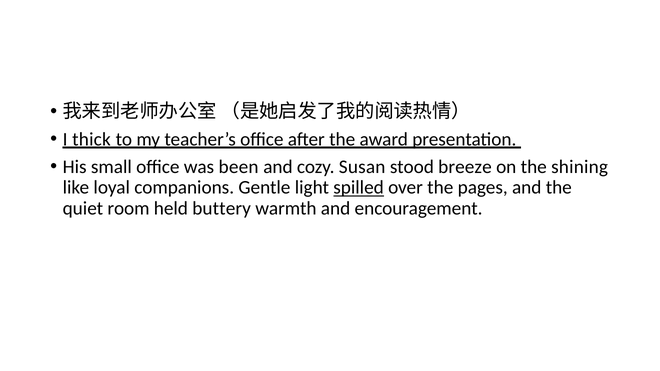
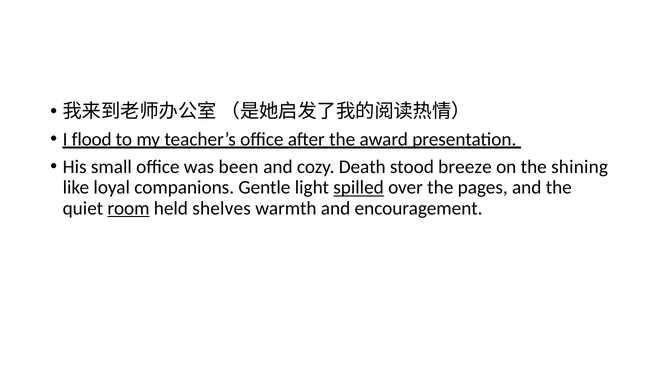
thick: thick -> flood (92, 139)
Susan: Susan -> Death (362, 167)
room underline: none -> present (129, 209)
buttery: buttery -> shelves (222, 209)
